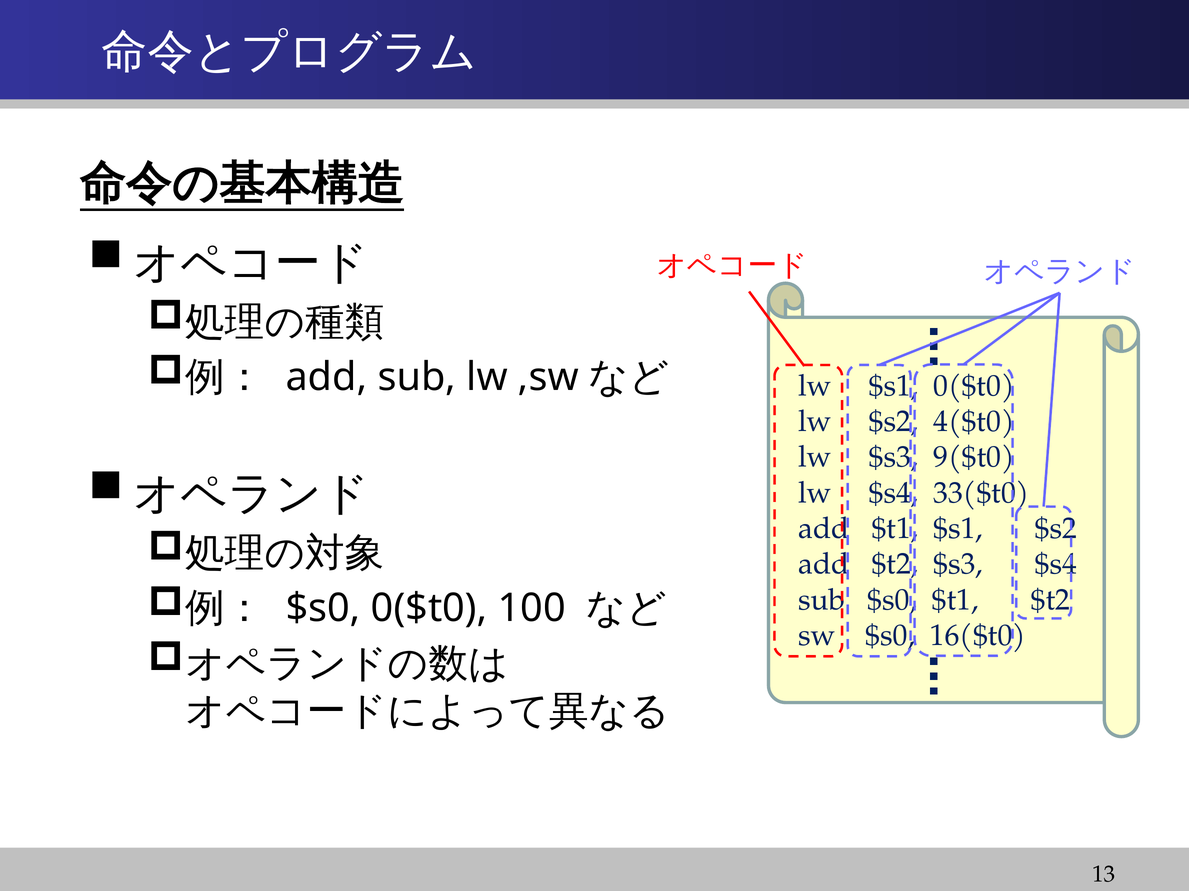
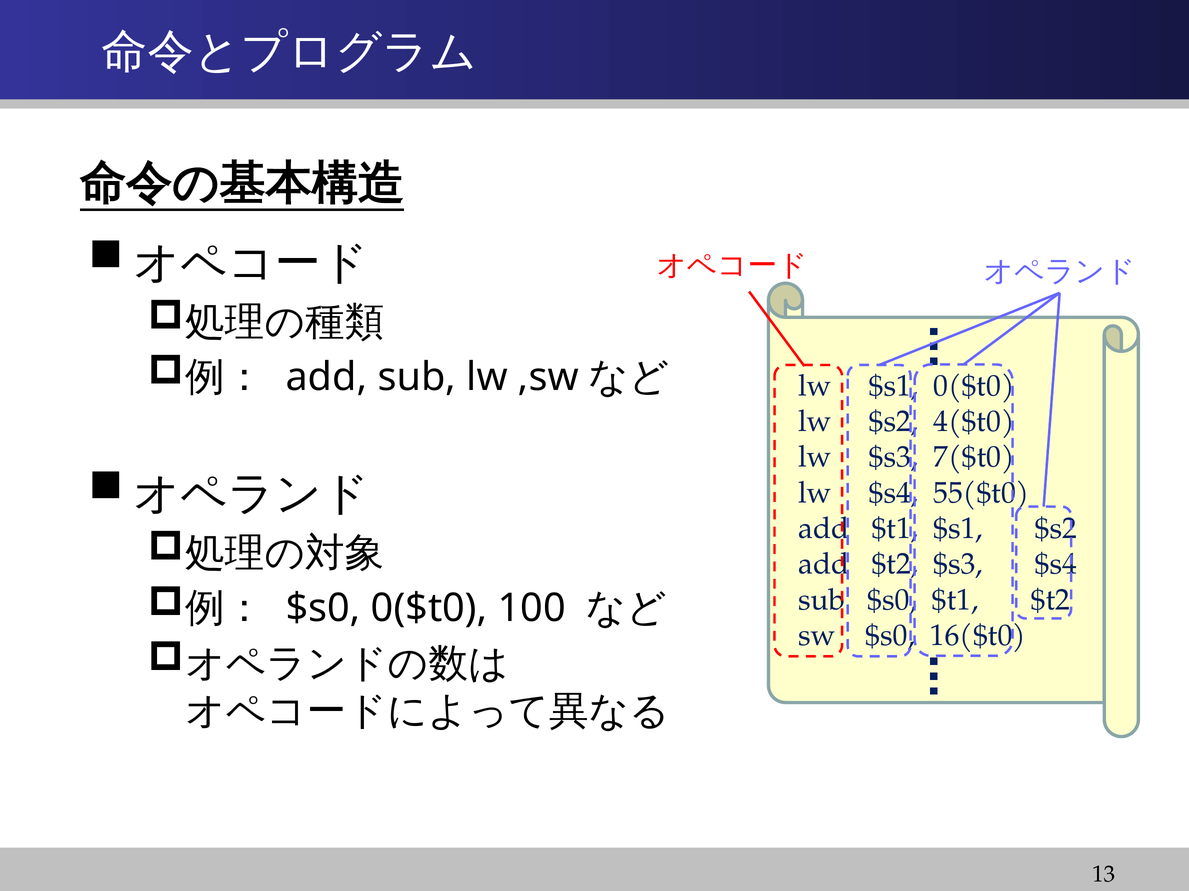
9($t0: 9($t0 -> 7($t0 (974, 458)
33($t0: 33($t0 -> 55($t0 (981, 493)
